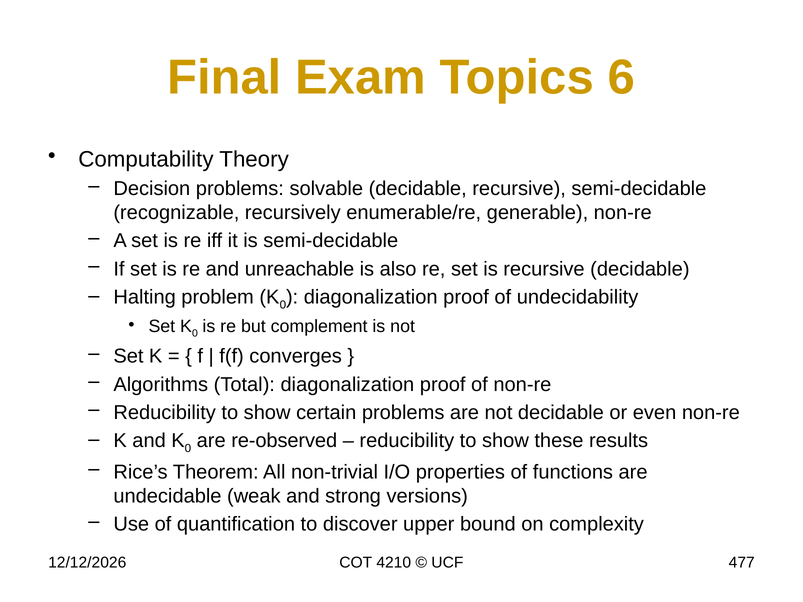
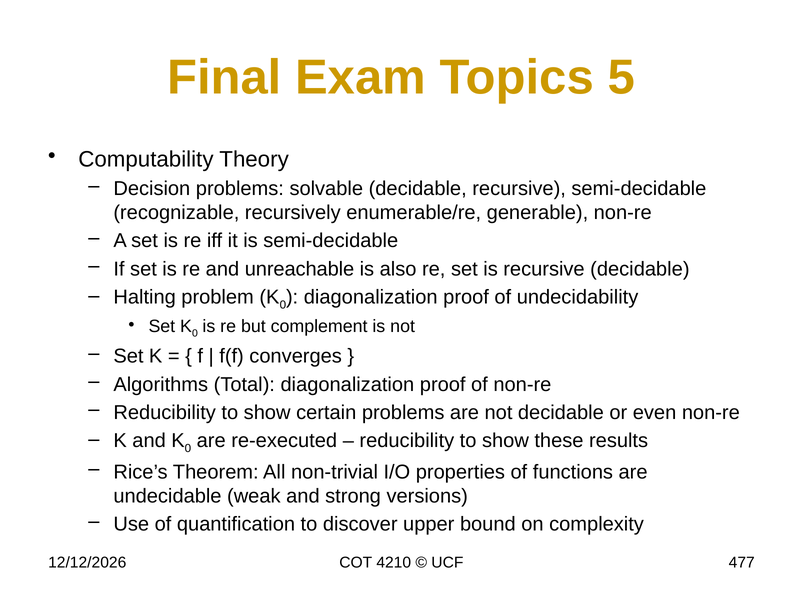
6: 6 -> 5 (621, 78)
re-observed: re-observed -> re-executed (284, 441)
